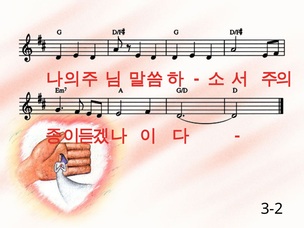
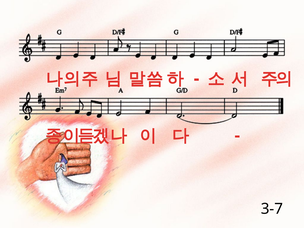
3-2: 3-2 -> 3-7 (272, 209)
